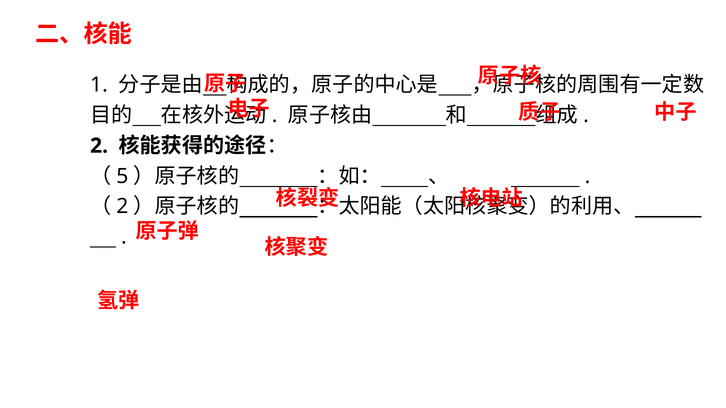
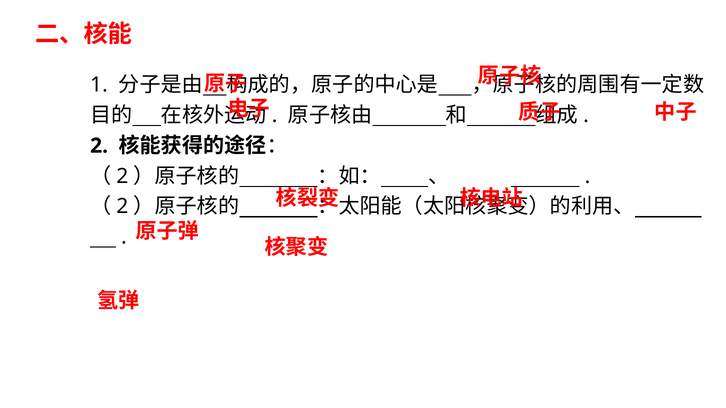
5: 5 -> 2 (122, 176)
